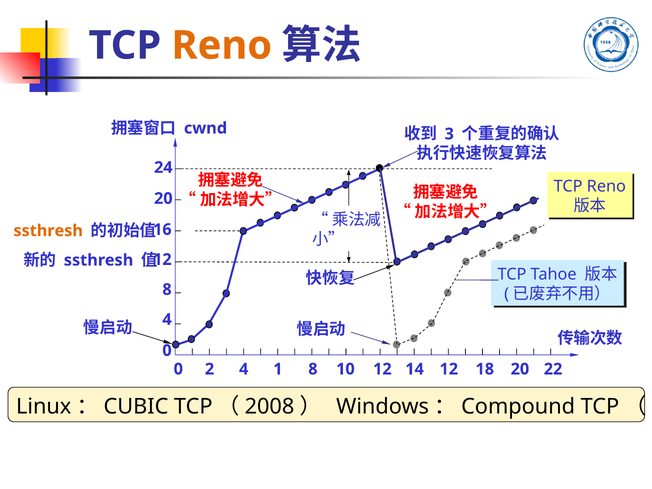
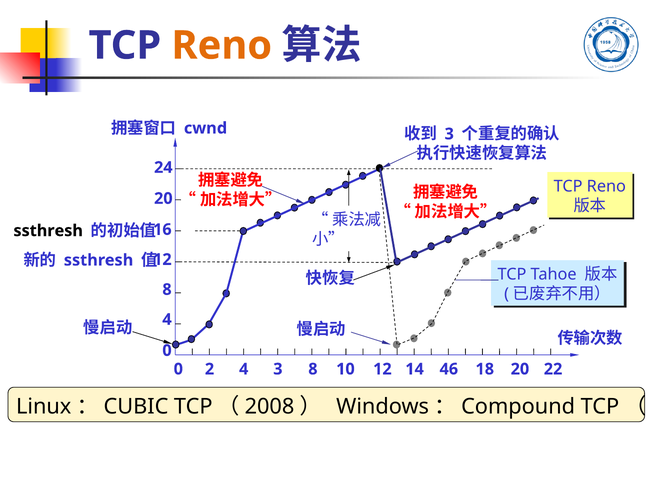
ssthresh colour: orange -> black (48, 231)
4 1: 1 -> 3 (278, 369)
14 12: 12 -> 46 (449, 369)
